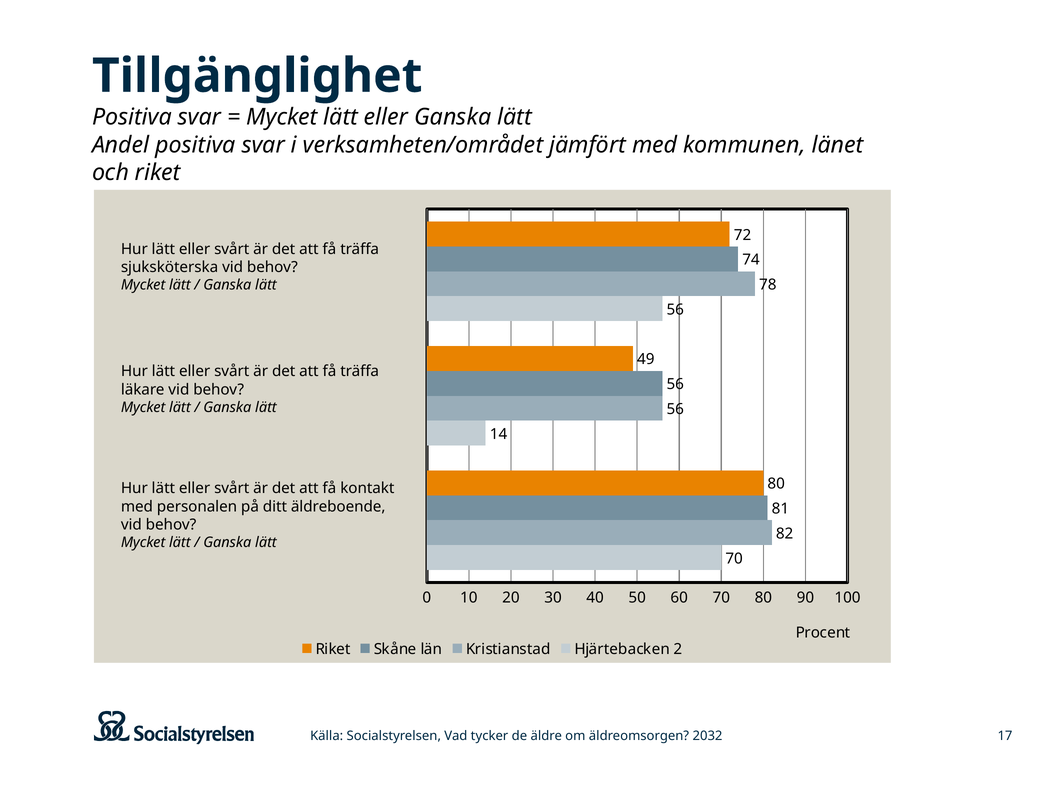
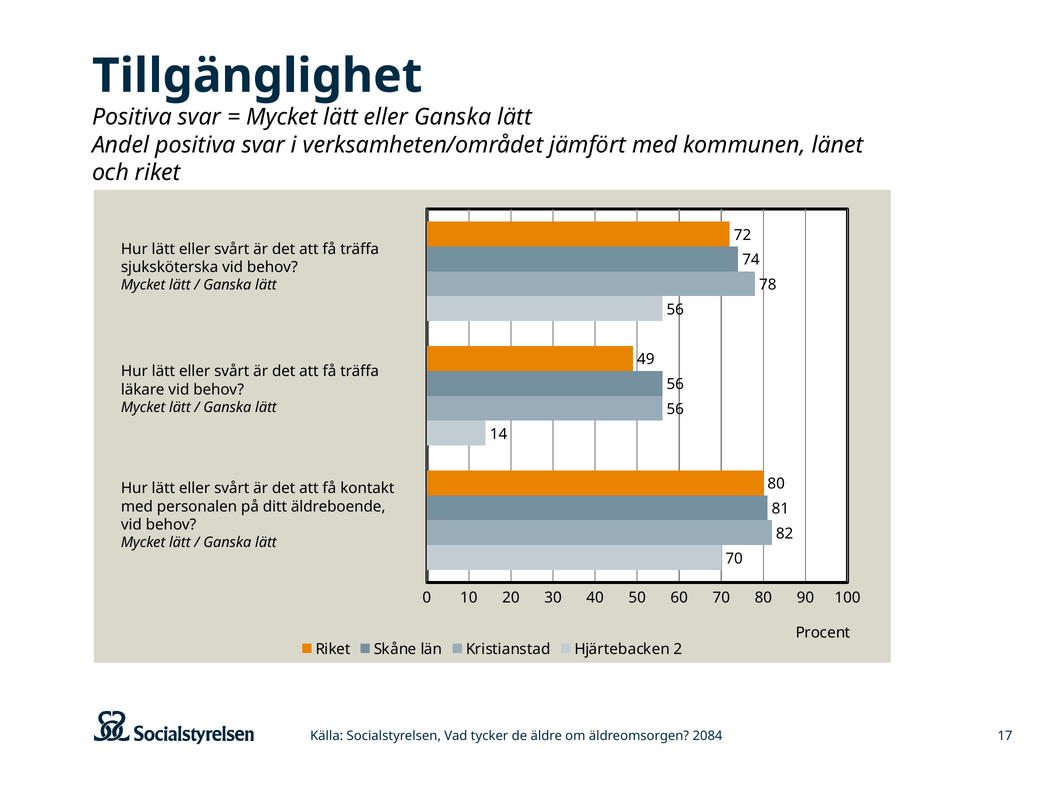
2032: 2032 -> 2084 (708, 736)
